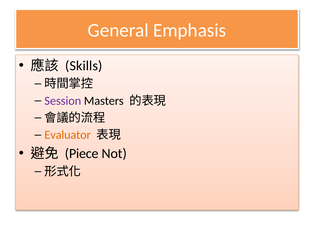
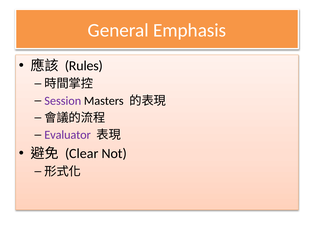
Skills: Skills -> Rules (84, 66)
Evaluator colour: orange -> purple (68, 135)
Piece: Piece -> Clear (82, 154)
